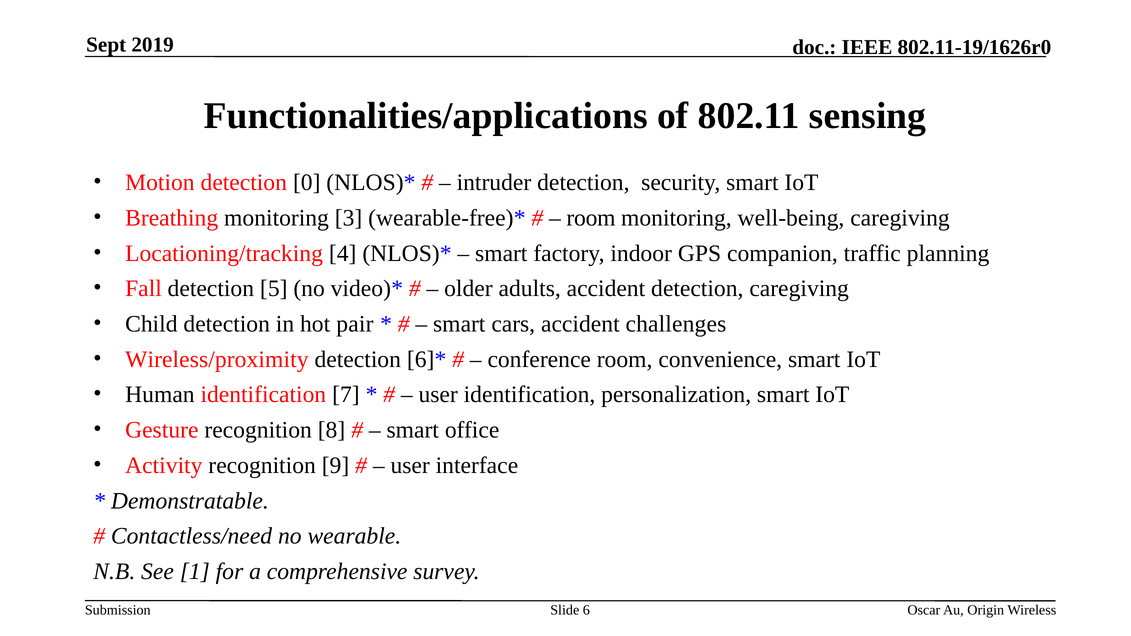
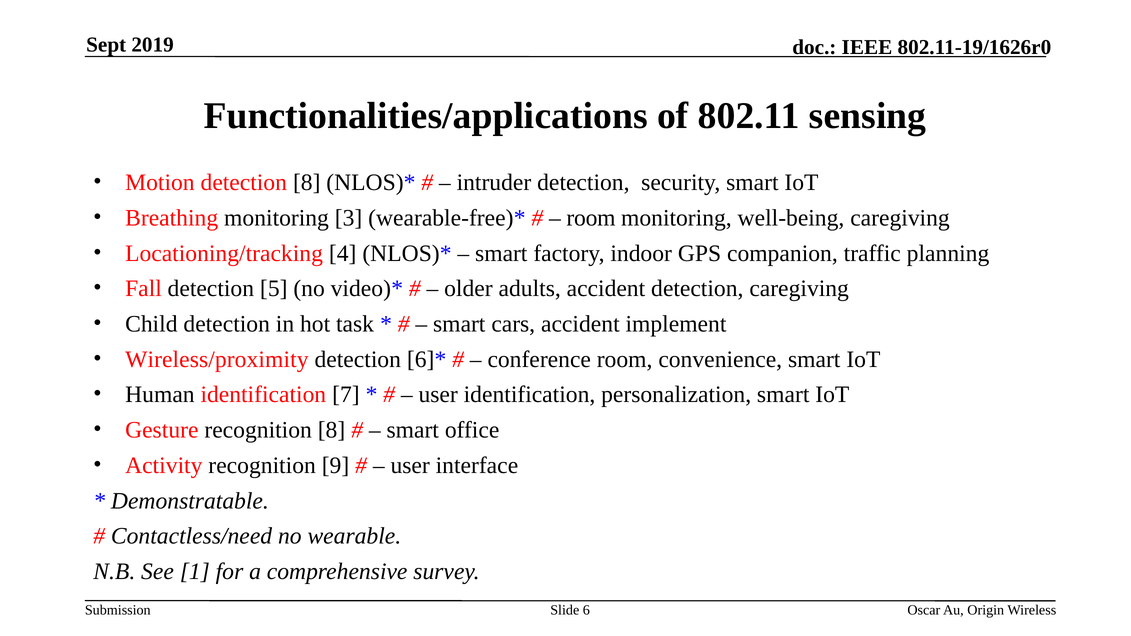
detection 0: 0 -> 8 (307, 183)
pair: pair -> task (355, 324)
challenges: challenges -> implement (676, 324)
